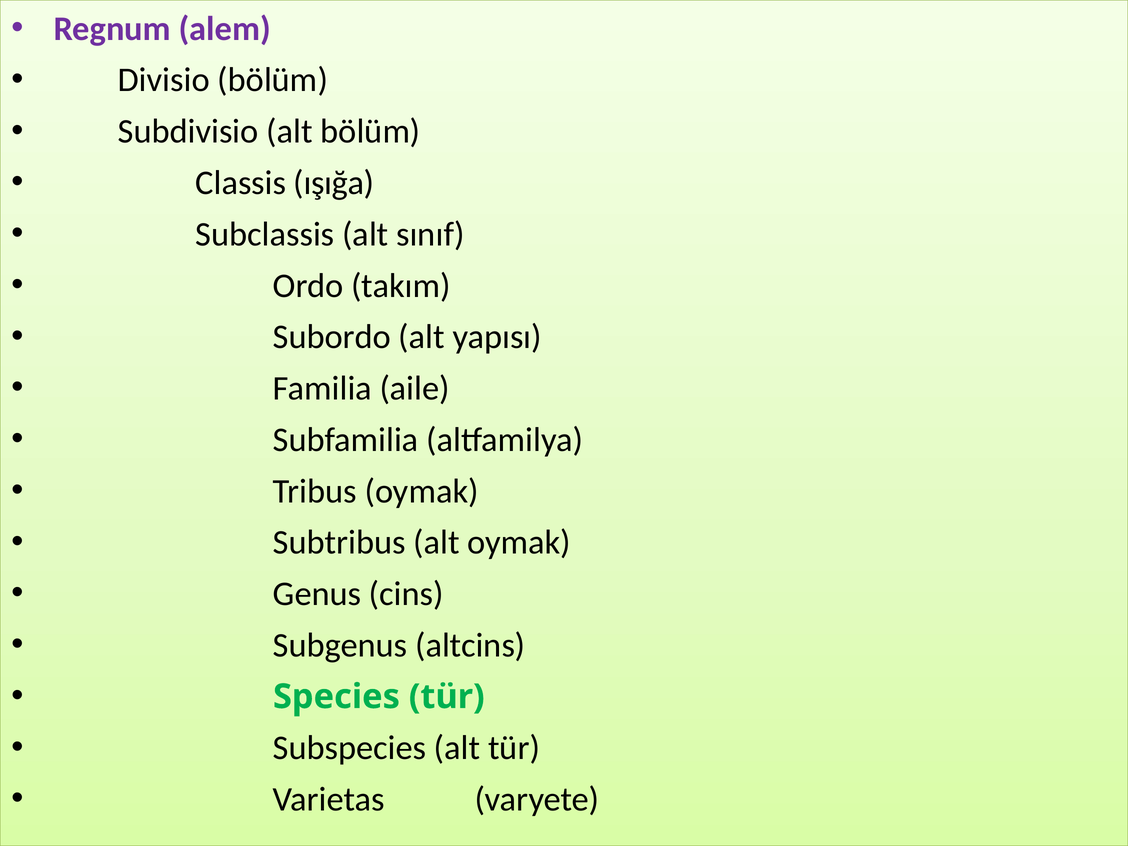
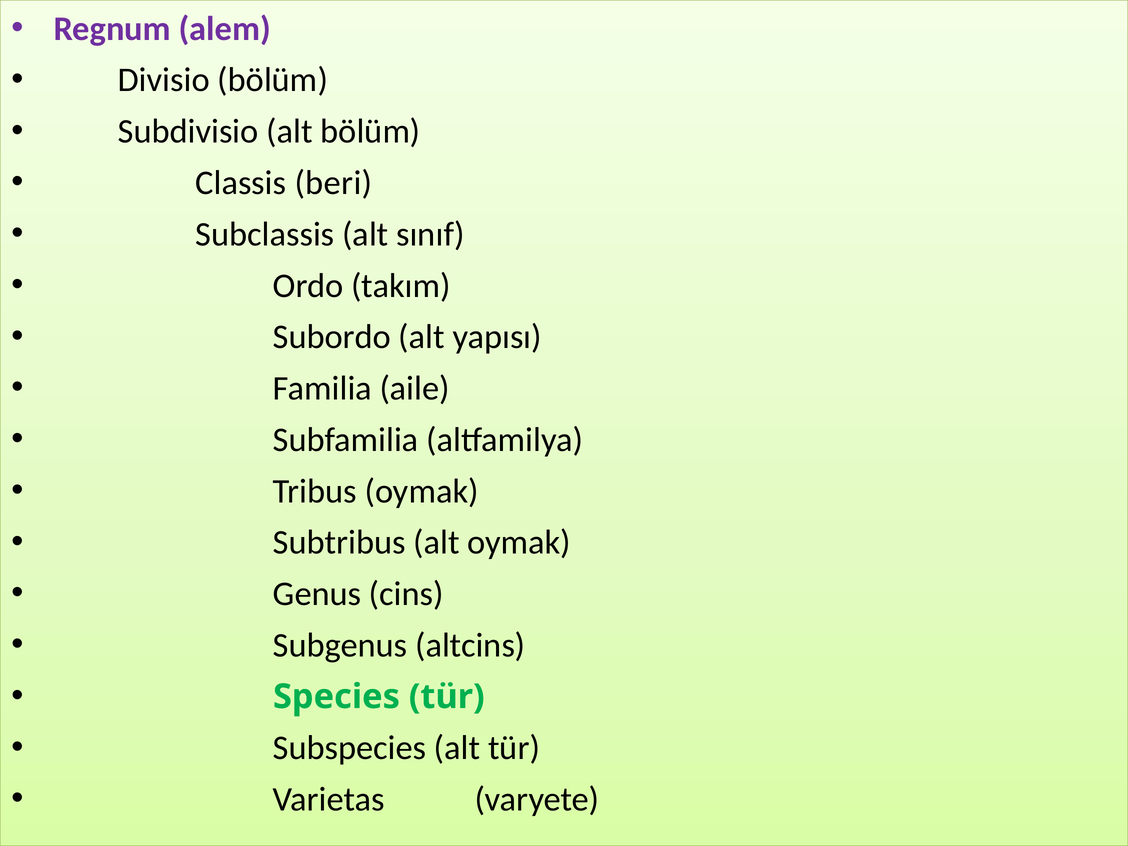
ışığa: ışığa -> beri (333, 183)
